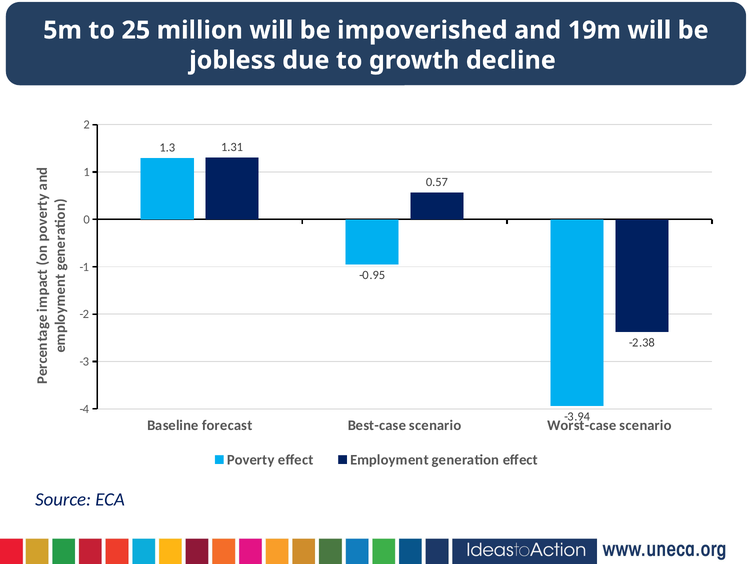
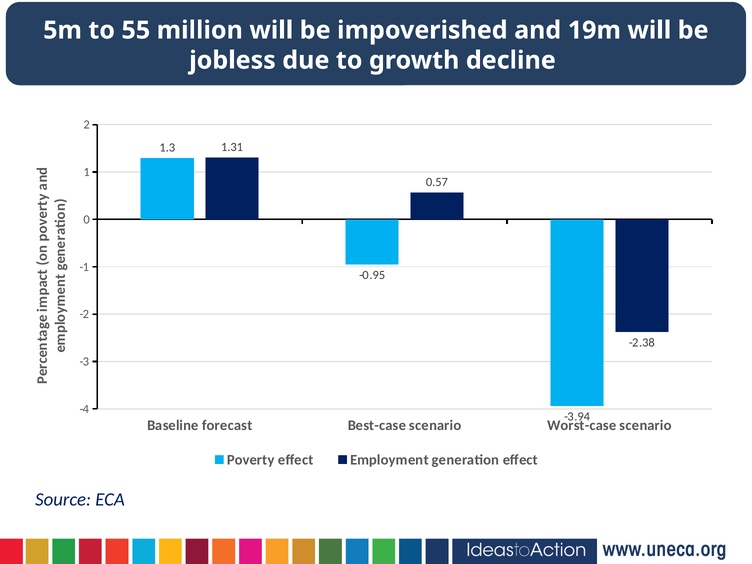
25: 25 -> 55 (136, 30)
